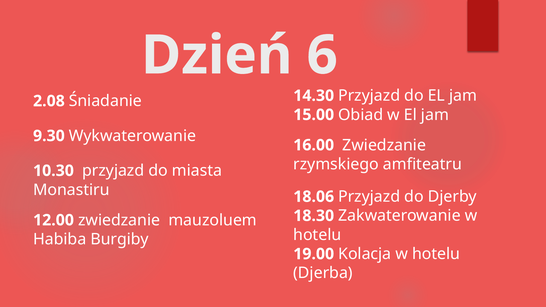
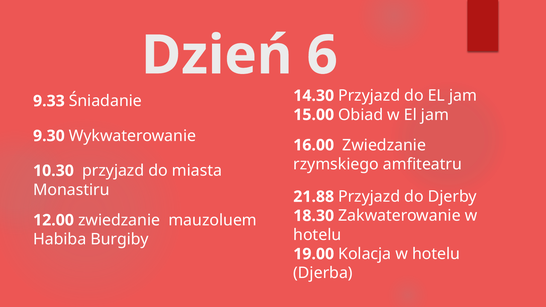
2.08: 2.08 -> 9.33 (49, 101)
18.06: 18.06 -> 21.88 (314, 197)
